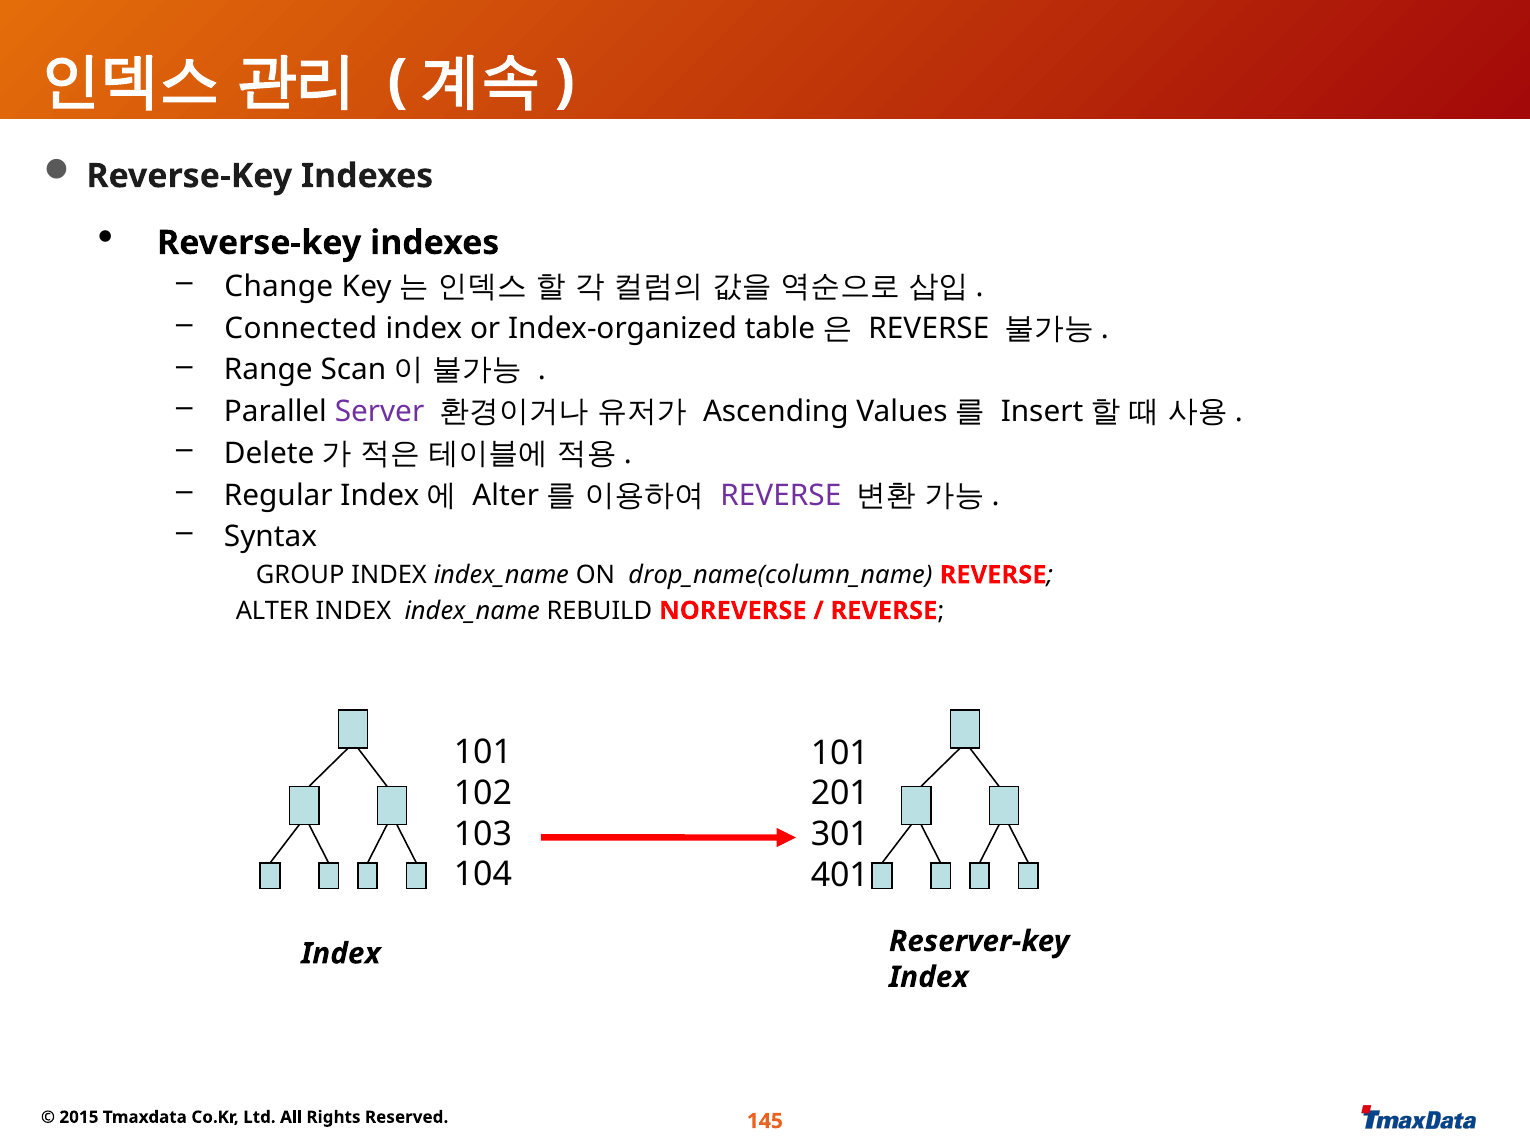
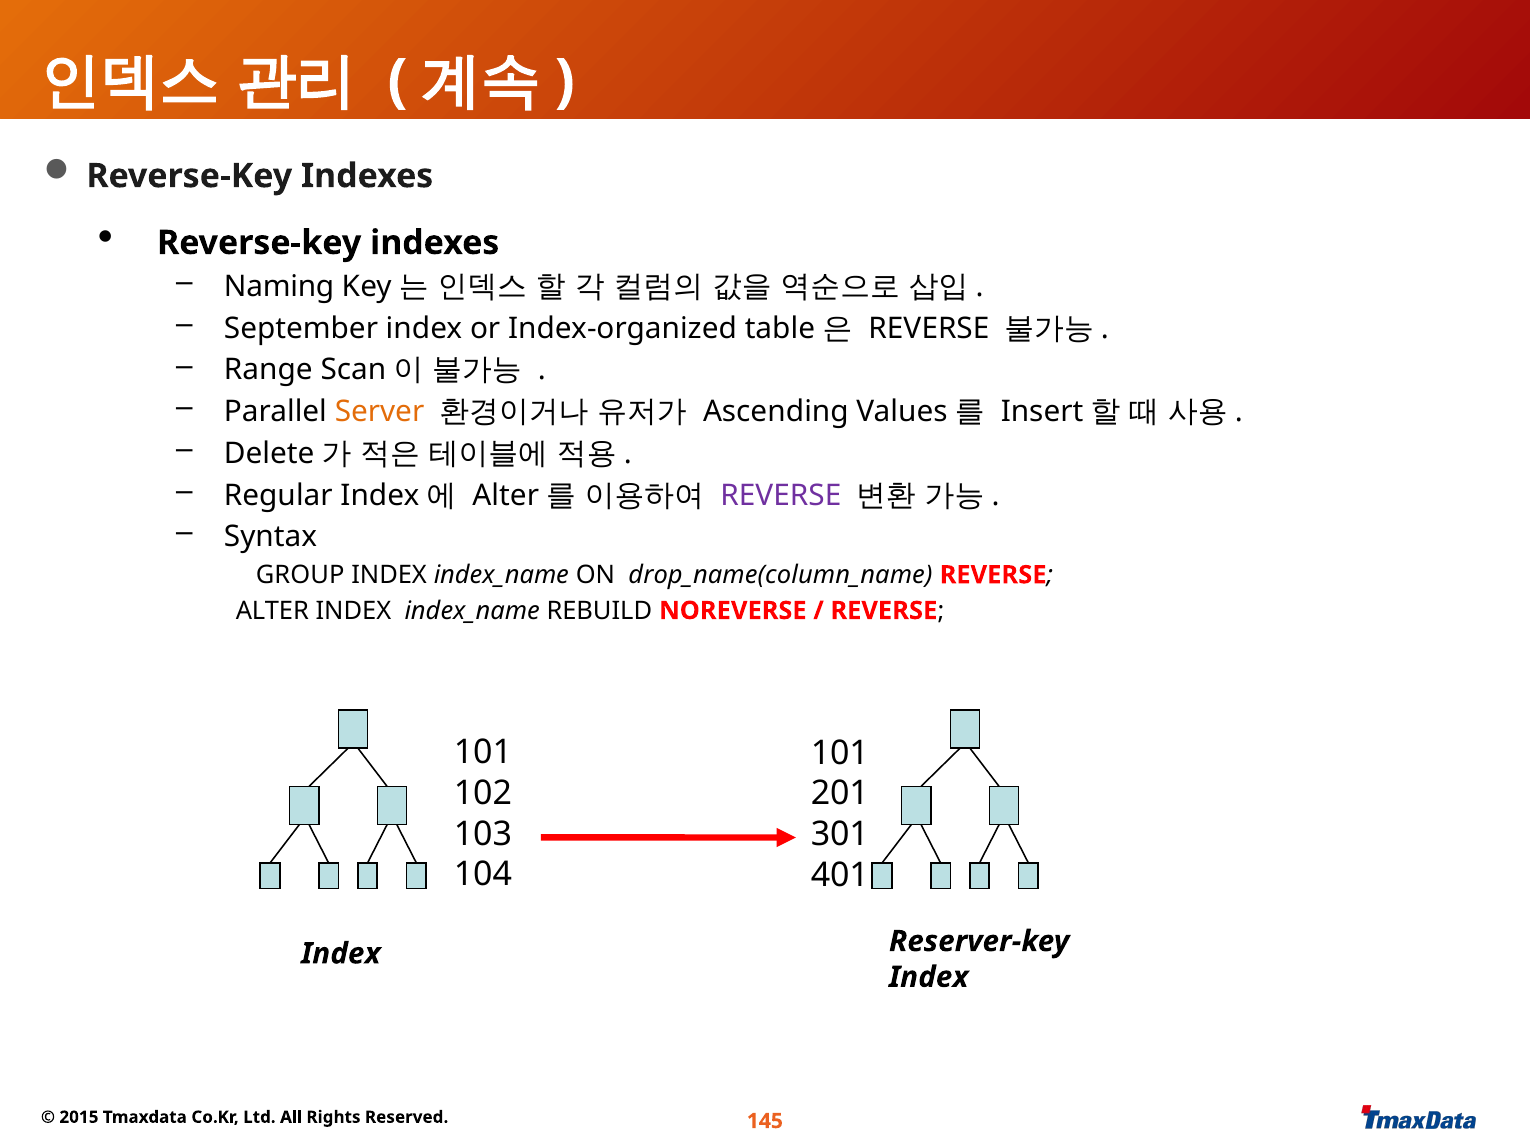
Change: Change -> Naming (279, 287)
Connected: Connected -> September (301, 328)
Server colour: purple -> orange (380, 412)
